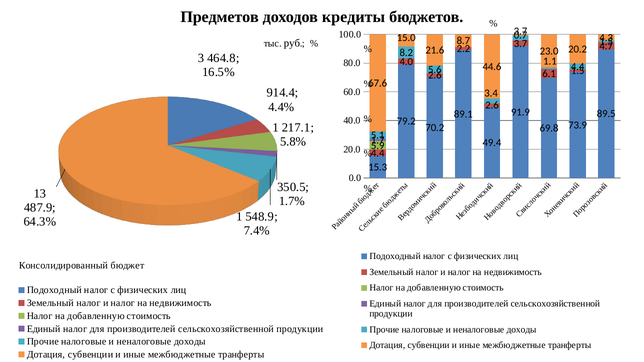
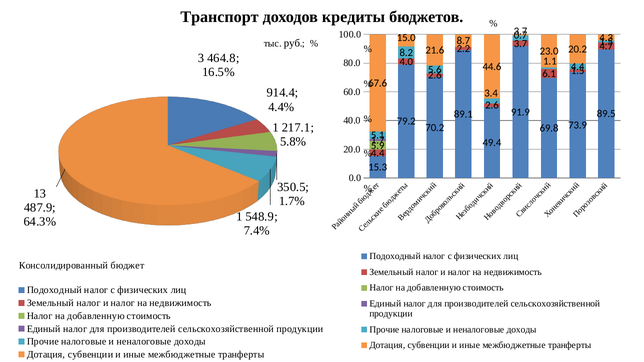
Предметов: Предметов -> Транспорт (220, 17)
